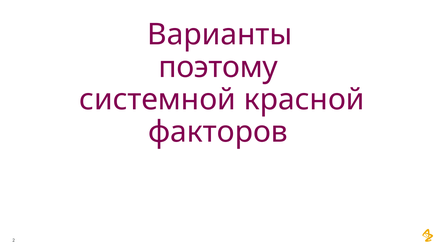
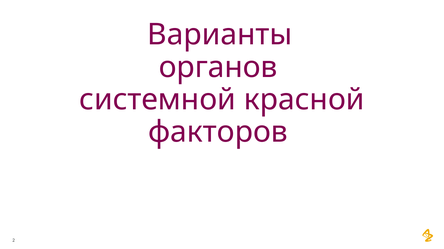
поэтому: поэтому -> органов (218, 67)
